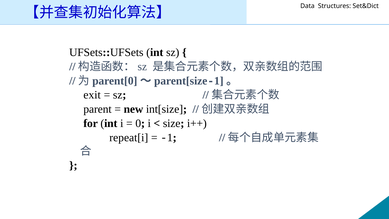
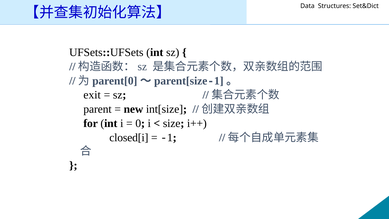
repeat[i: repeat[i -> closed[i (129, 137)
